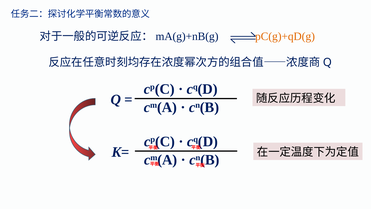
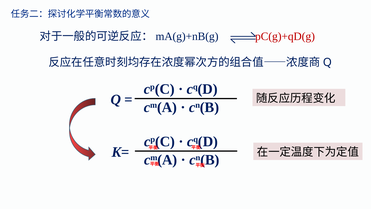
pC(g)+qD(g colour: orange -> red (285, 36)
